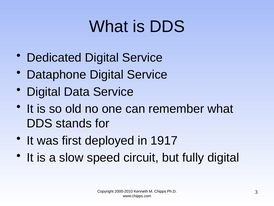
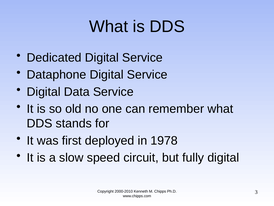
1917: 1917 -> 1978 (164, 140)
